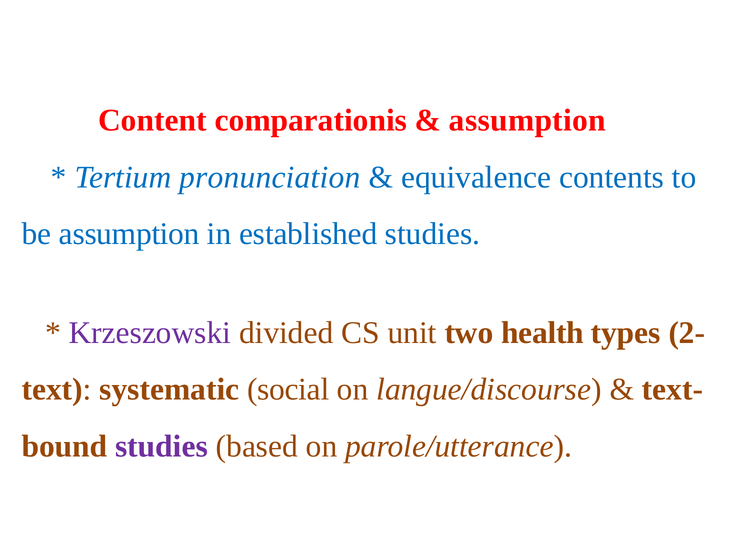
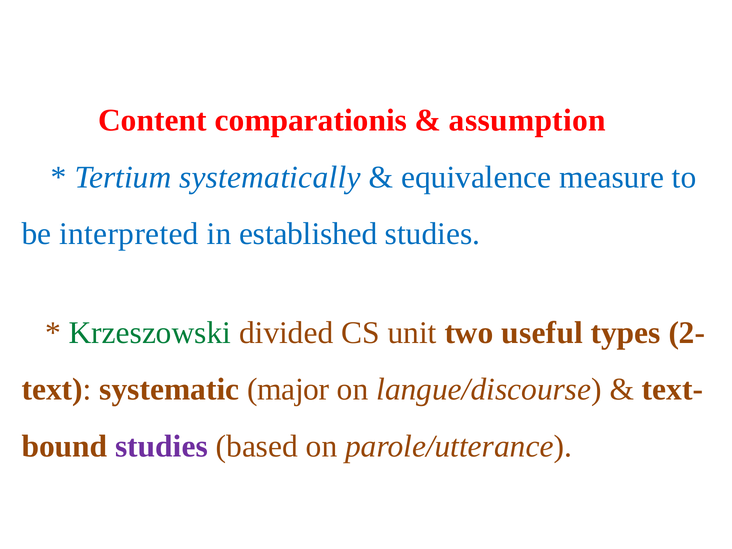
pronunciation: pronunciation -> systematically (270, 177)
contents: contents -> measure (612, 177)
be assumption: assumption -> interpreted (129, 234)
Krzeszowski colour: purple -> green (150, 333)
health: health -> useful (542, 333)
social: social -> major (288, 389)
